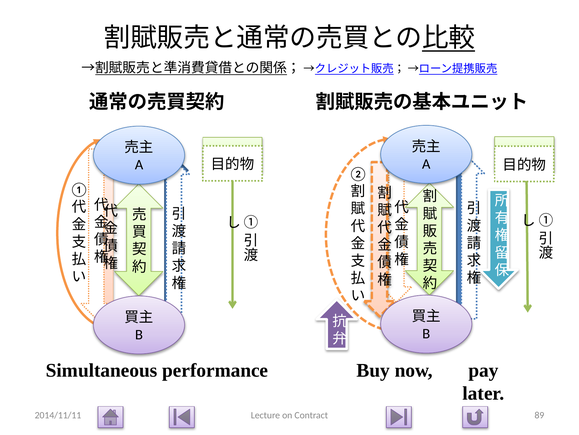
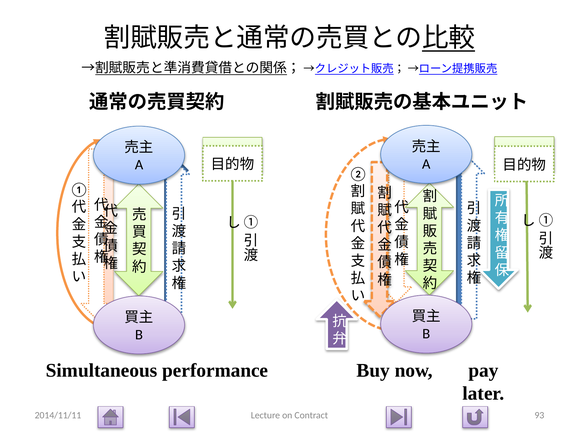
89: 89 -> 93 (539, 415)
